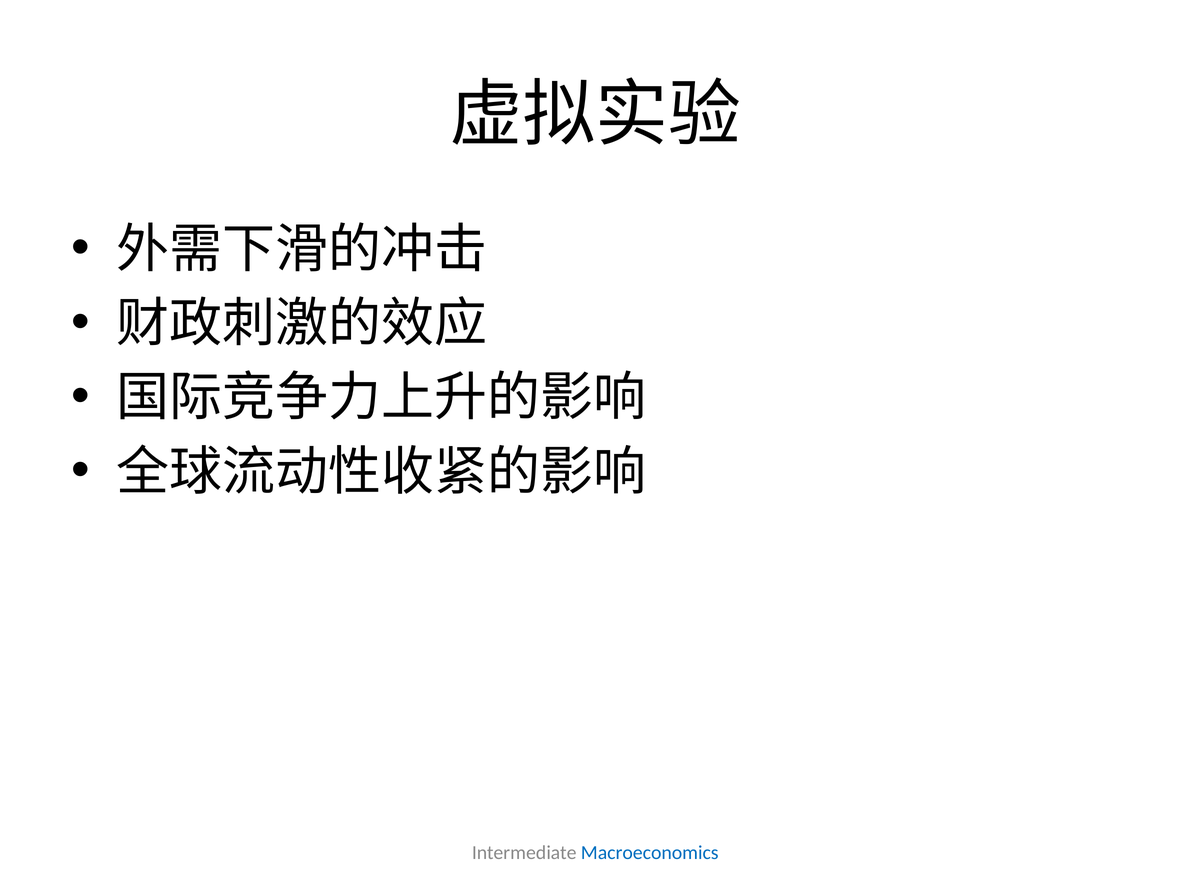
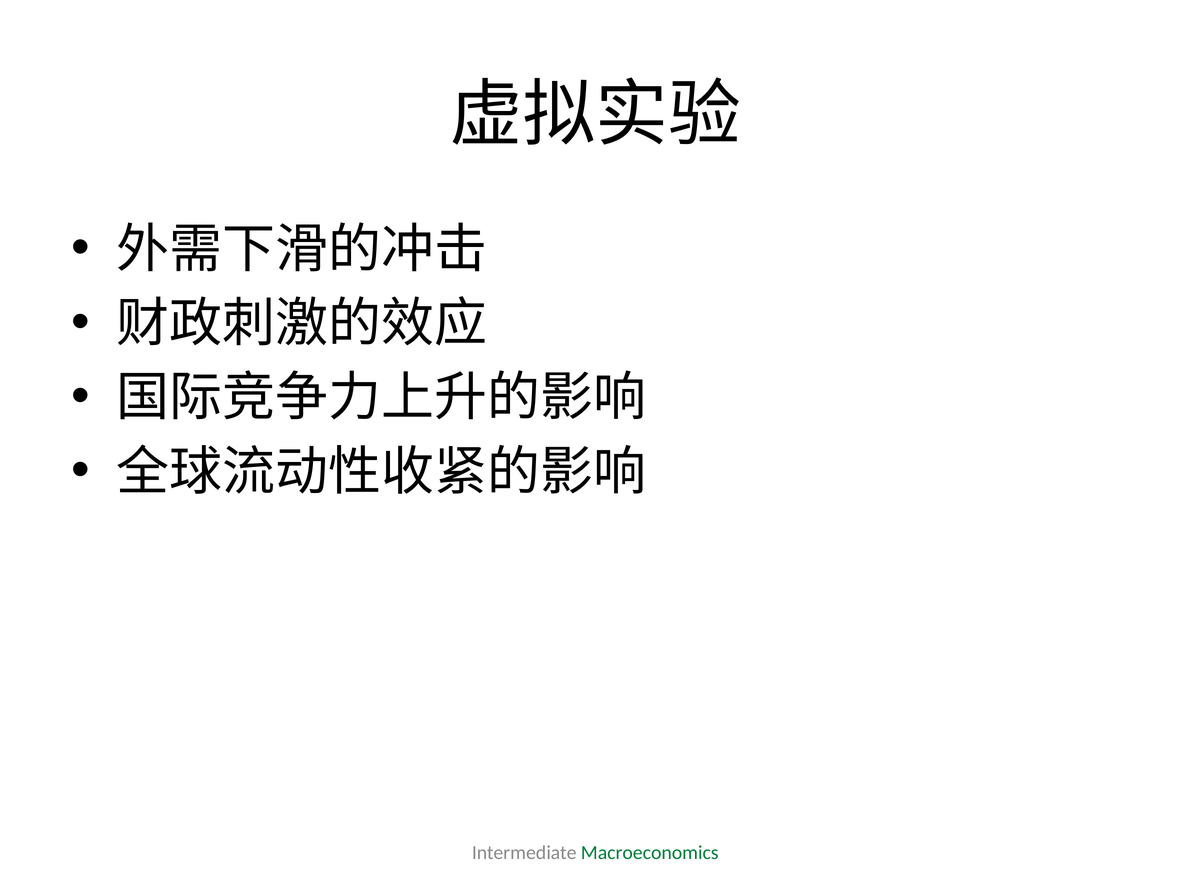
Macroeconomics colour: blue -> green (650, 853)
